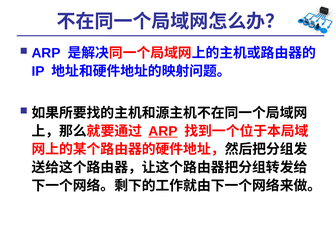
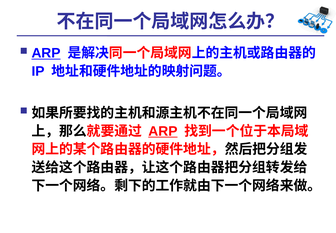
ARP underline: none -> present (46, 53)
